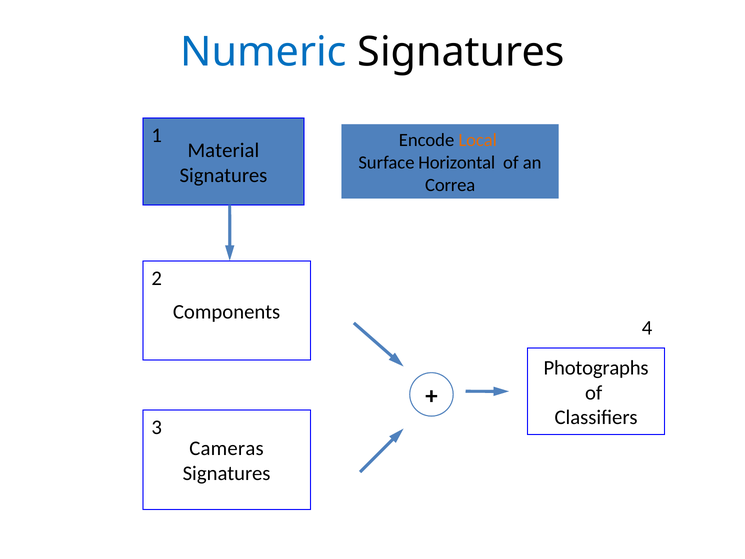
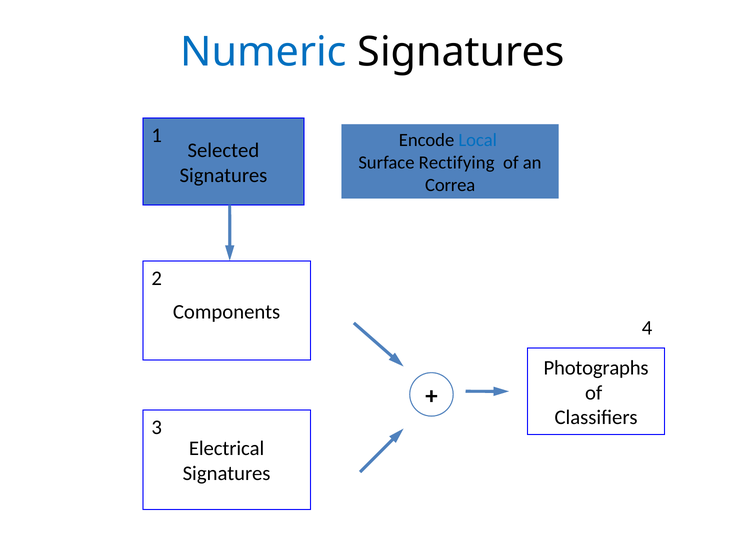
Local colour: orange -> blue (478, 140)
Material: Material -> Selected (223, 150)
Horizontal: Horizontal -> Rectifying (457, 163)
Cameras: Cameras -> Electrical (227, 448)
